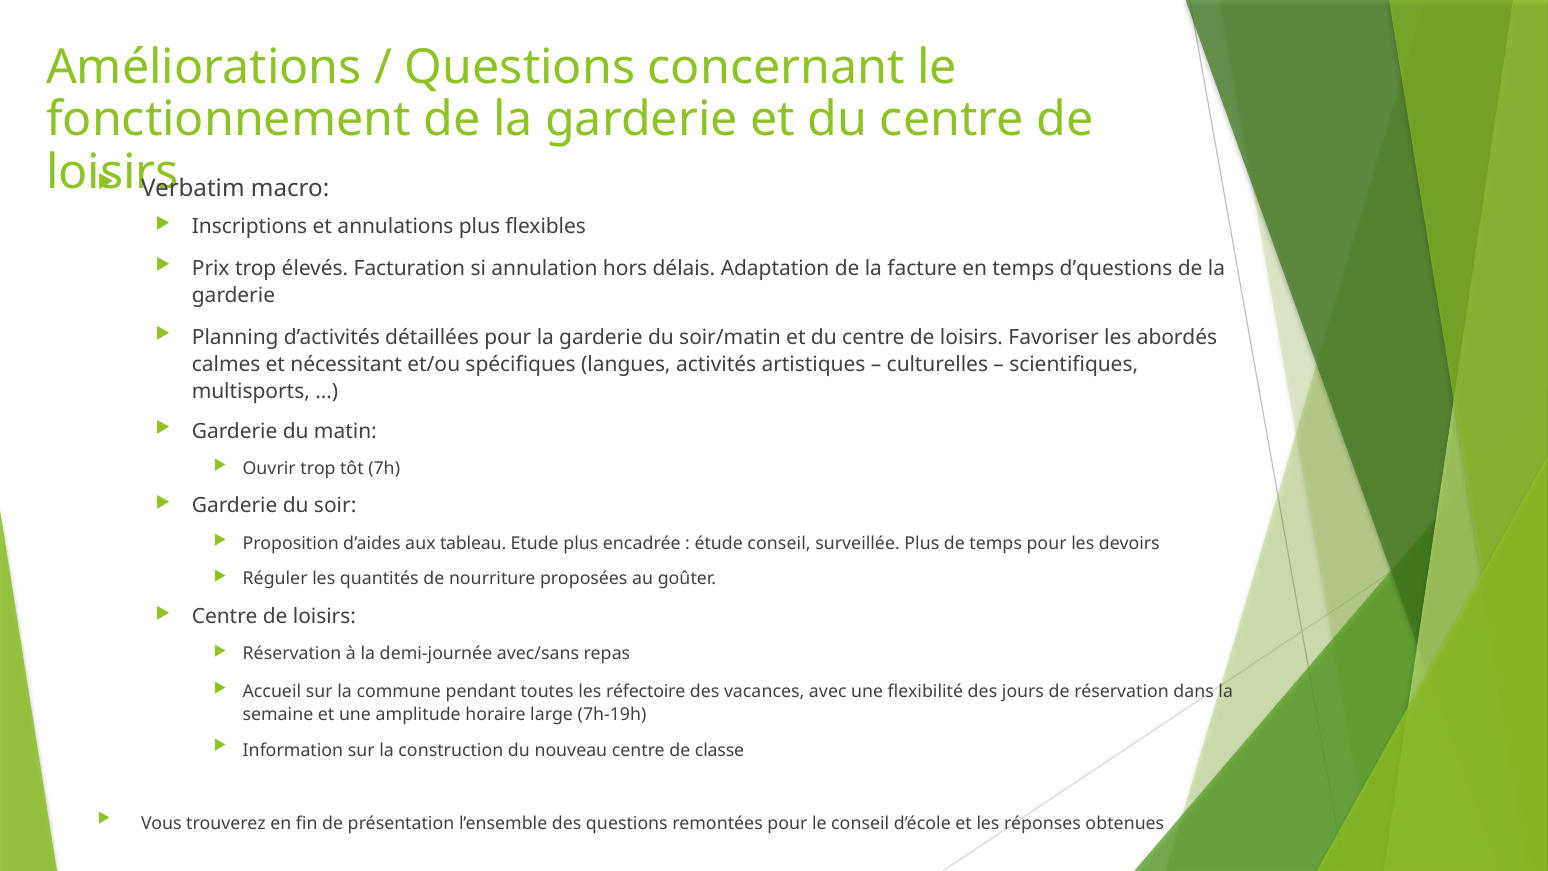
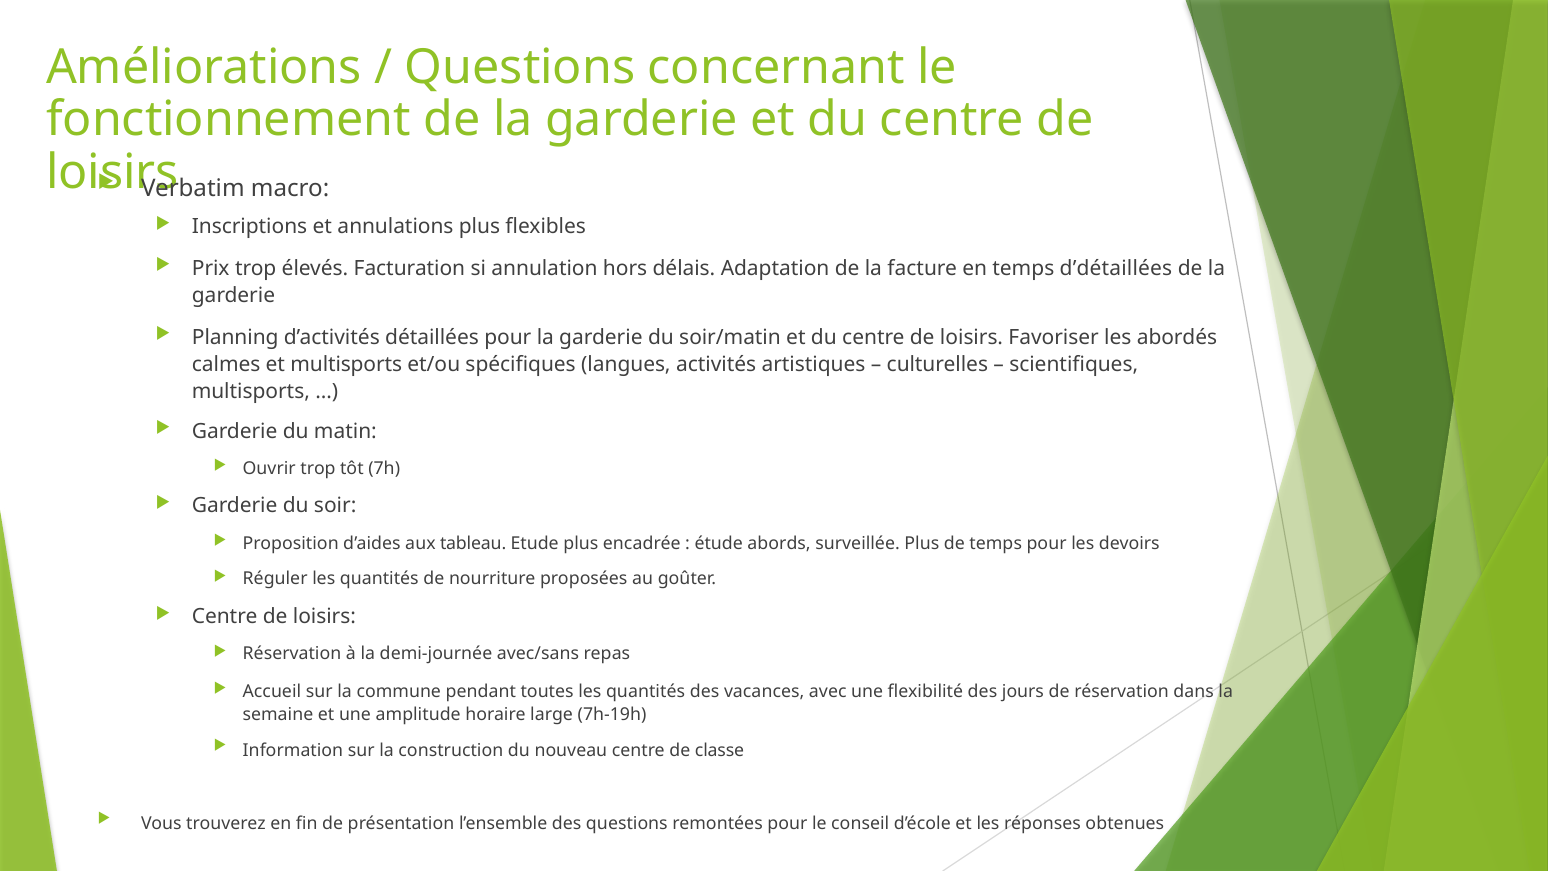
d’questions: d’questions -> d’détaillées (1116, 268)
et nécessitant: nécessitant -> multisports (346, 364)
étude conseil: conseil -> abords (779, 543)
toutes les réfectoire: réfectoire -> quantités (646, 691)
